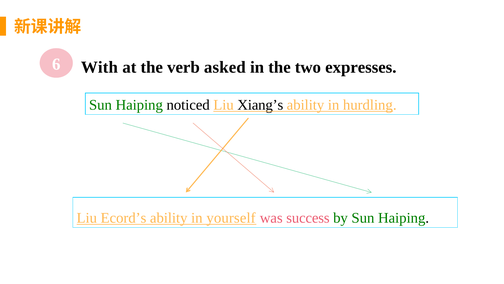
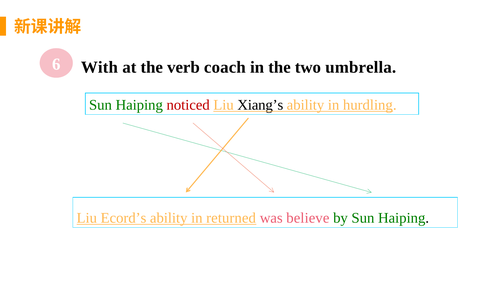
asked: asked -> coach (225, 67)
expresses: expresses -> umbrella (361, 67)
noticed colour: black -> red (188, 105)
yourself: yourself -> returned (231, 218)
success: success -> believe (308, 218)
